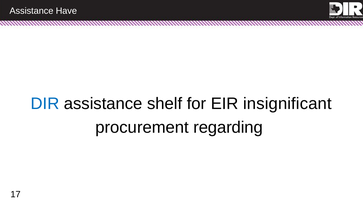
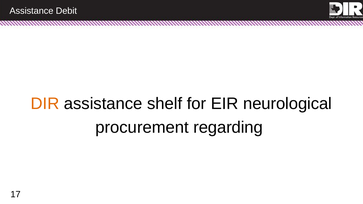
Have: Have -> Debit (66, 11)
DIR colour: blue -> orange (45, 104)
insignificant: insignificant -> neurological (287, 104)
